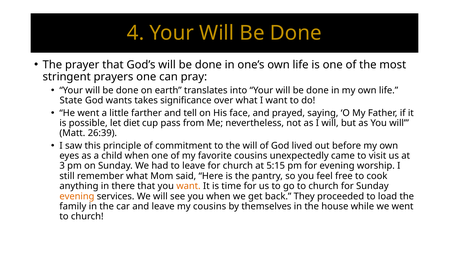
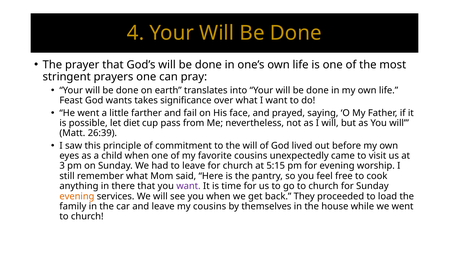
State: State -> Feast (71, 100)
tell: tell -> fail (190, 113)
want colour: orange -> purple (188, 186)
